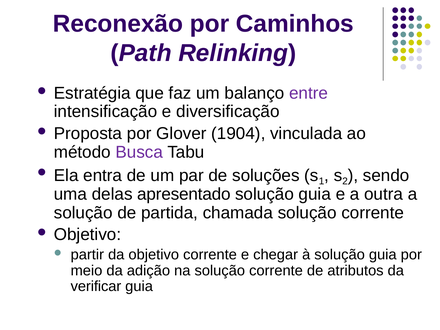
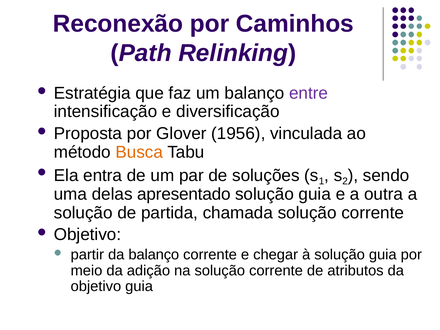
1904: 1904 -> 1956 (238, 134)
Busca colour: purple -> orange (139, 152)
da objetivo: objetivo -> balanço (154, 255)
verificar: verificar -> objetivo (96, 286)
